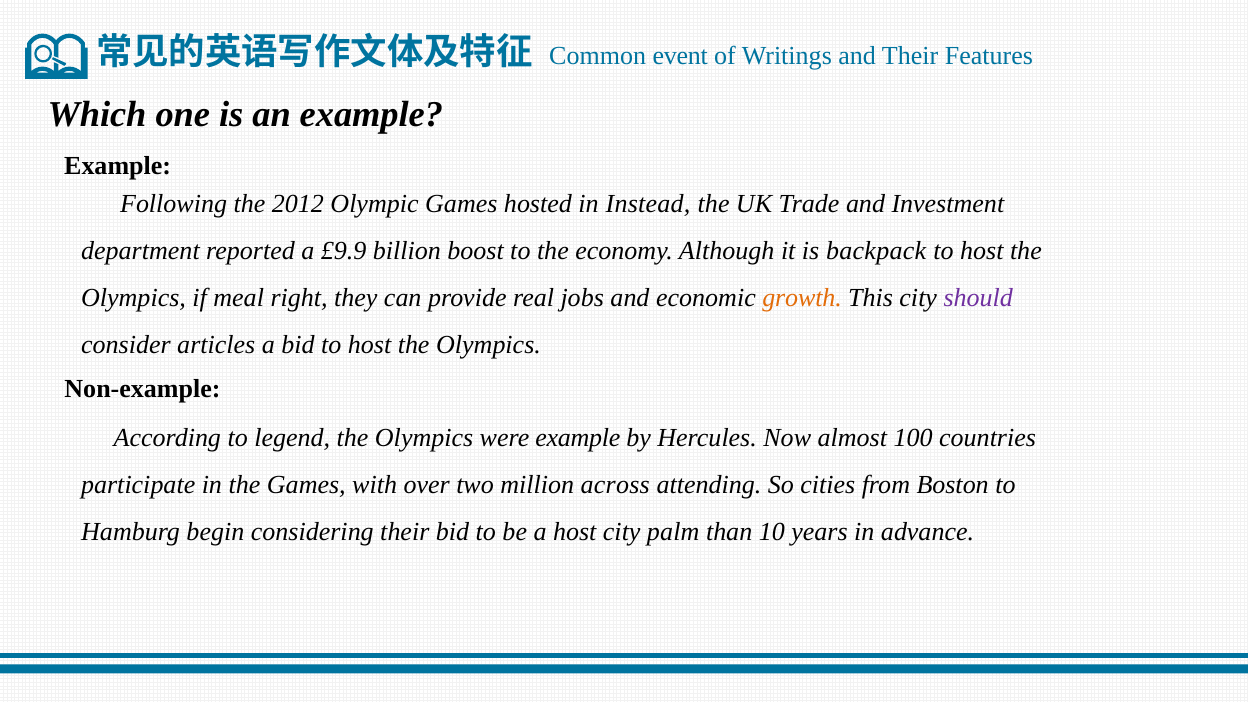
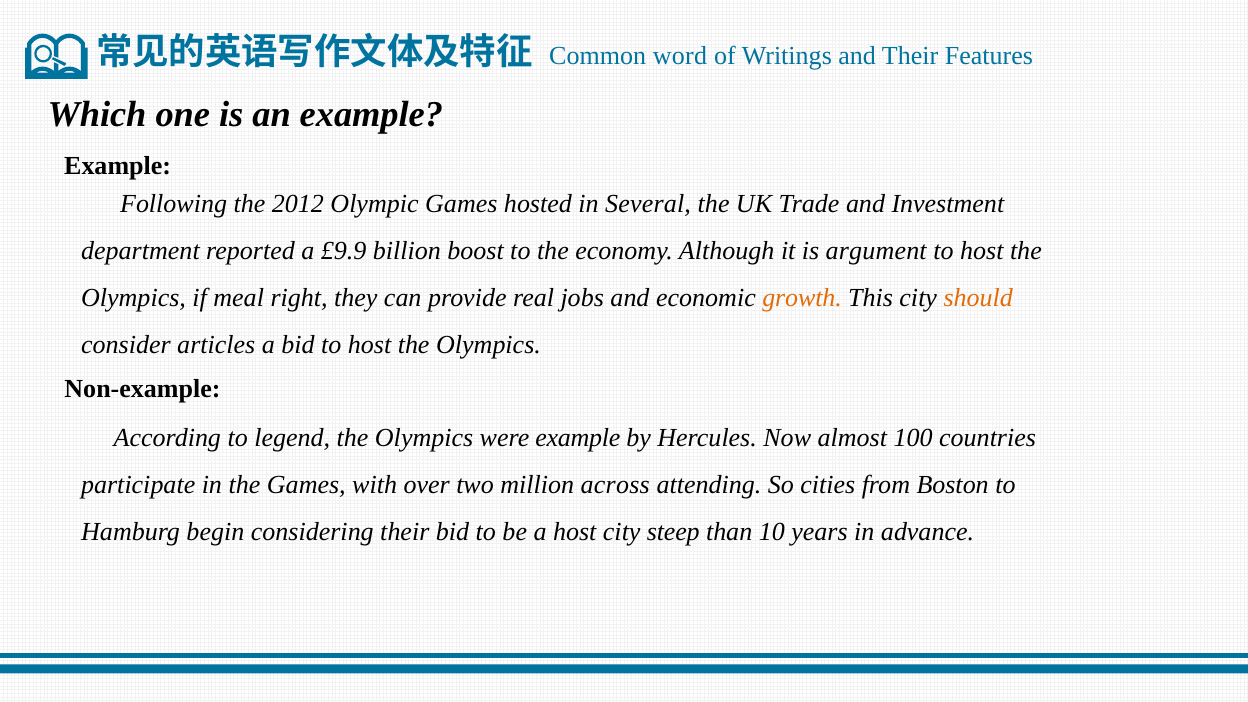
event: event -> word (680, 56)
Instead: Instead -> Several (648, 204)
backpack: backpack -> argument (876, 251)
should colour: purple -> orange (978, 298)
palm: palm -> steep (673, 532)
